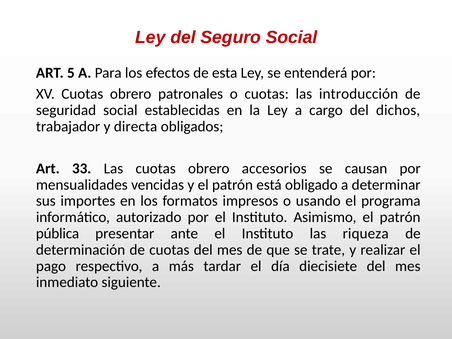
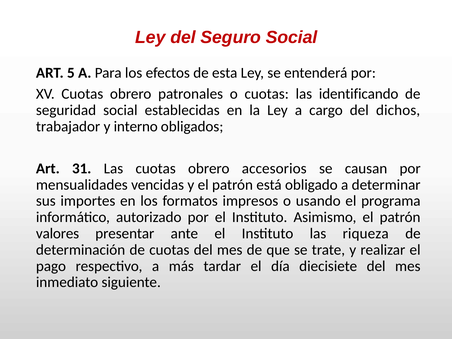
introducción: introducción -> identificando (359, 94)
directa: directa -> interno (136, 127)
33: 33 -> 31 (82, 168)
pública: pública -> valores (58, 234)
